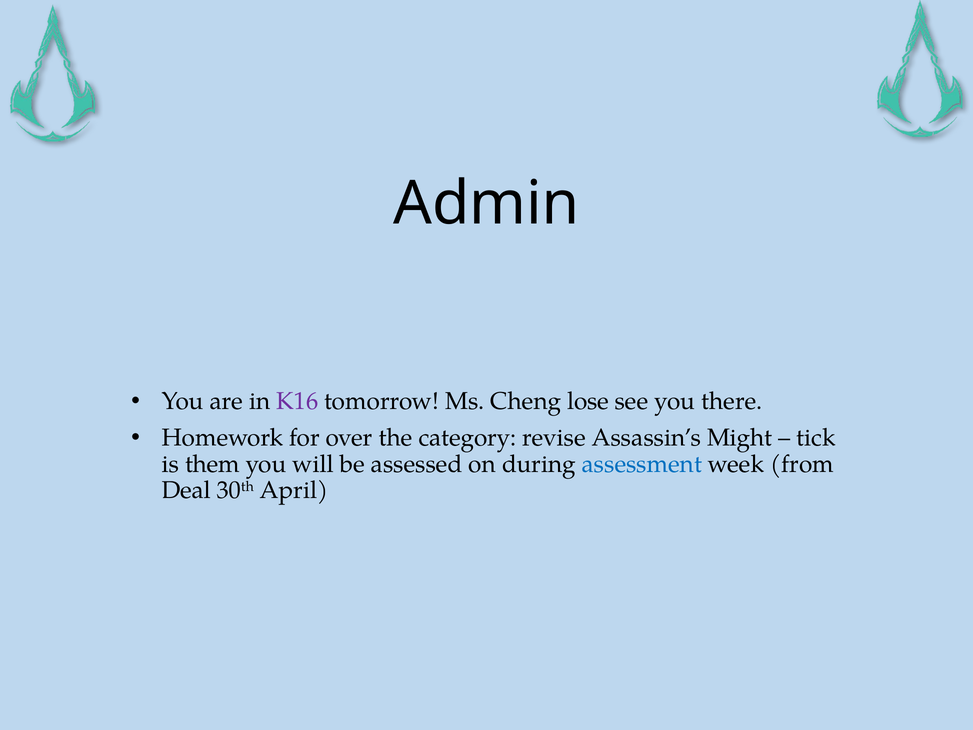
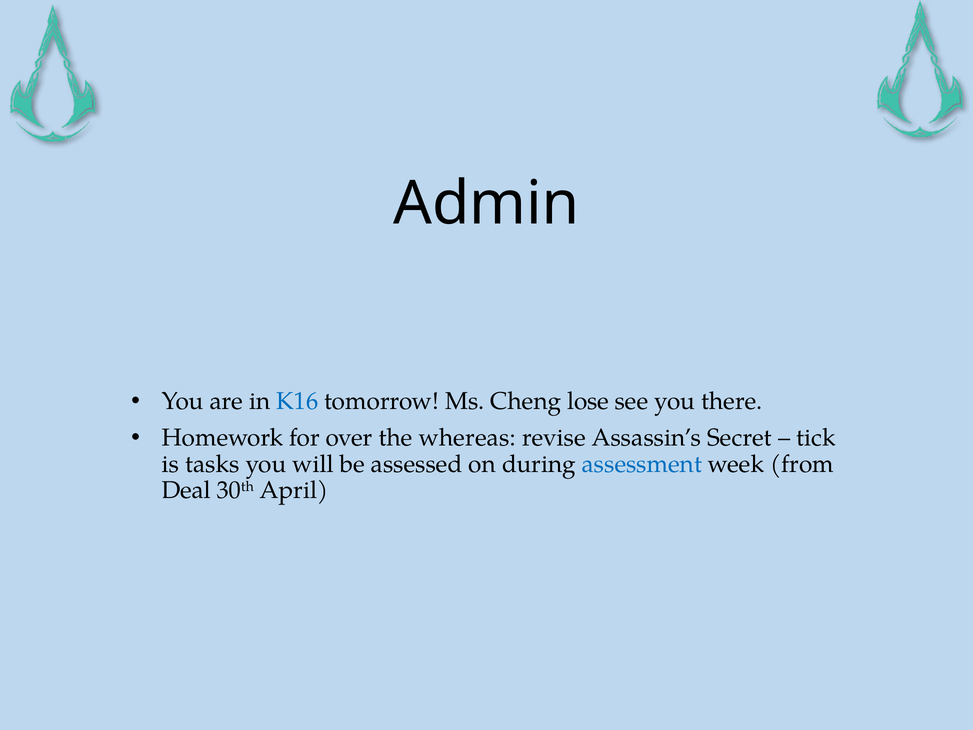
K16 colour: purple -> blue (297, 401)
category: category -> whereas (467, 438)
Might: Might -> Secret (739, 438)
them: them -> tasks (212, 464)
